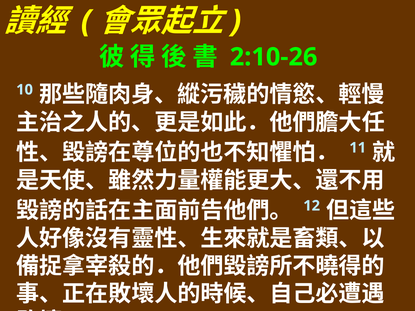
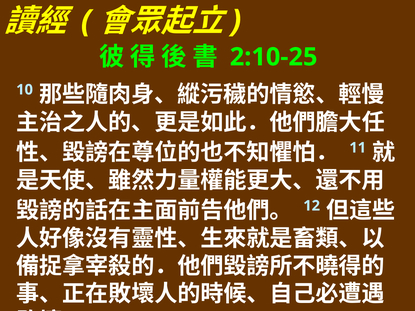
2:10-26: 2:10-26 -> 2:10-25 (274, 57)
